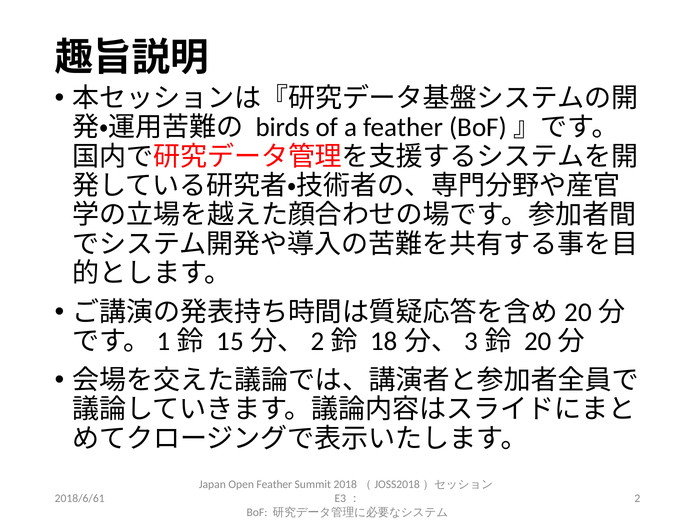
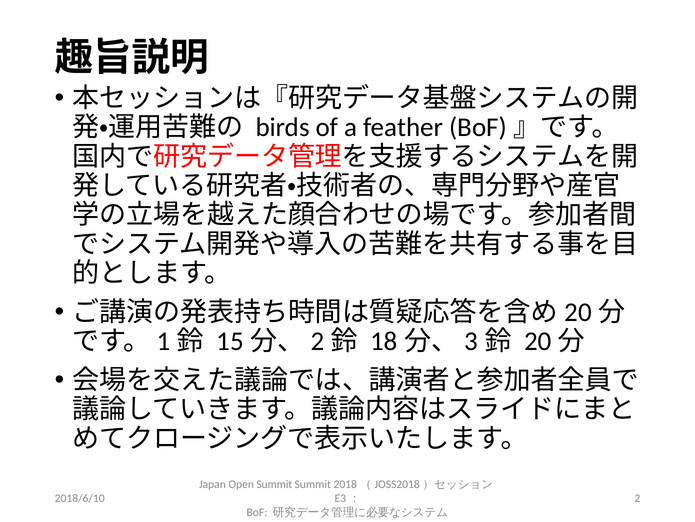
Open Feather: Feather -> Summit (274, 484)
2018/6/61: 2018/6/61 -> 2018/6/10 (80, 498)
